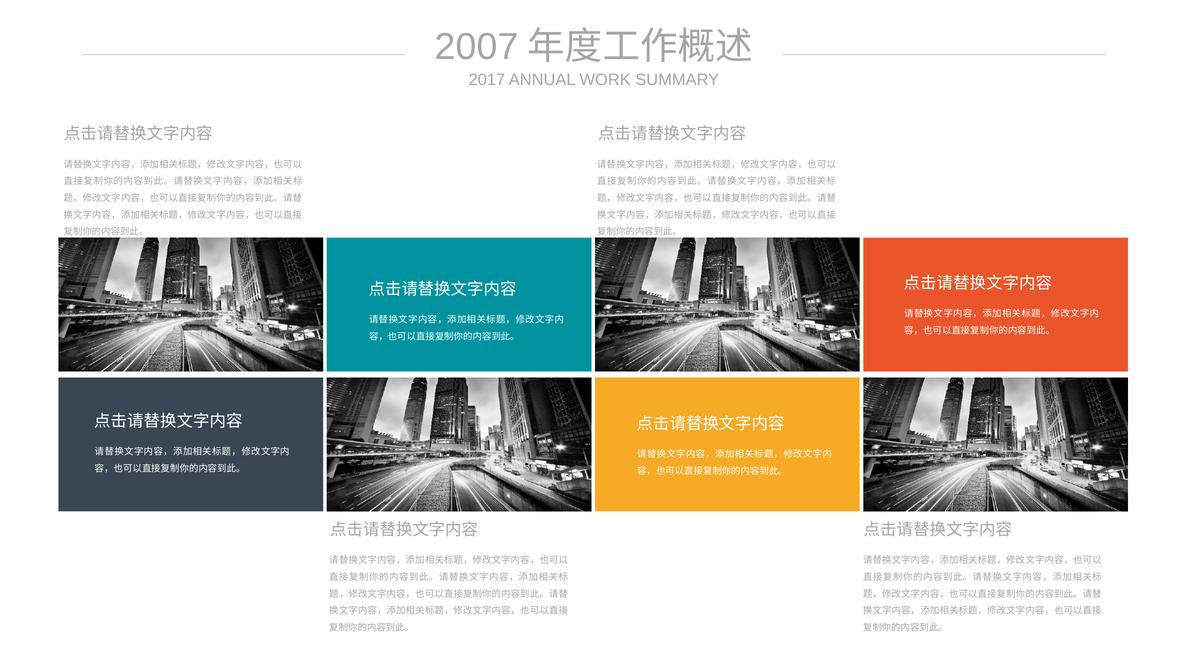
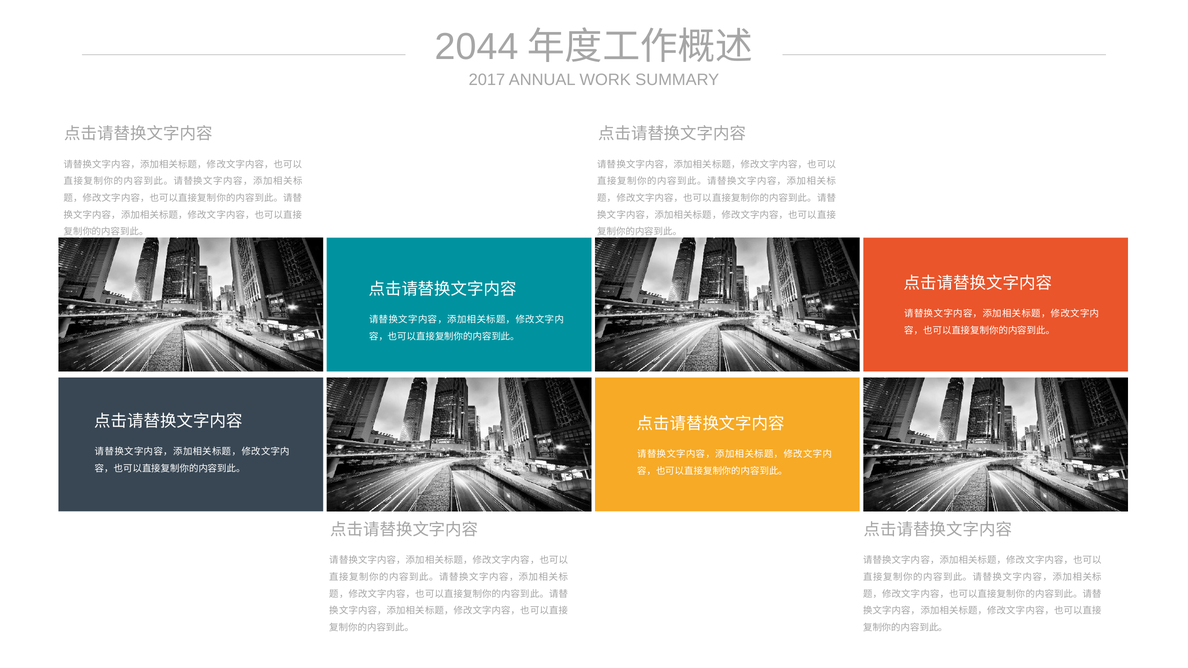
2007: 2007 -> 2044 (477, 47)
